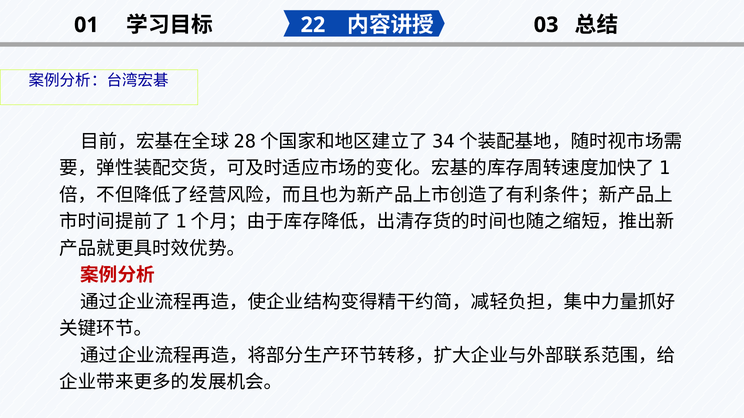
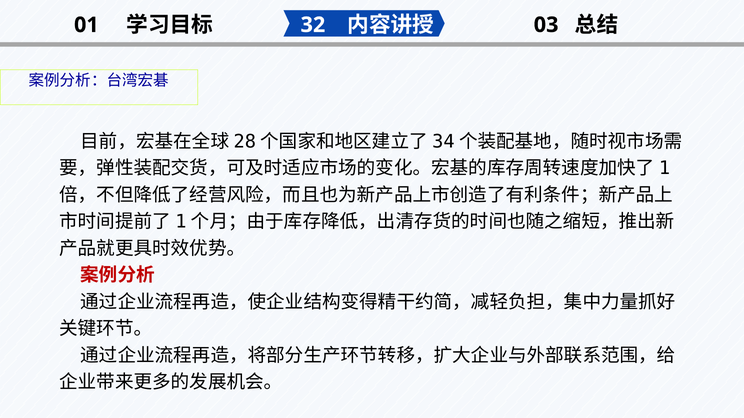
22: 22 -> 32 (313, 25)
